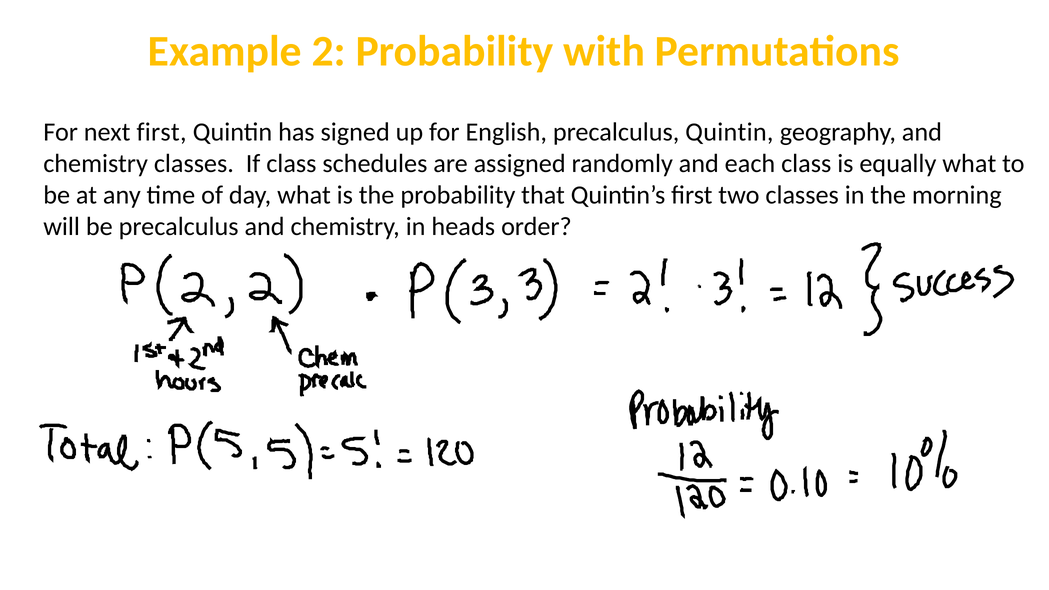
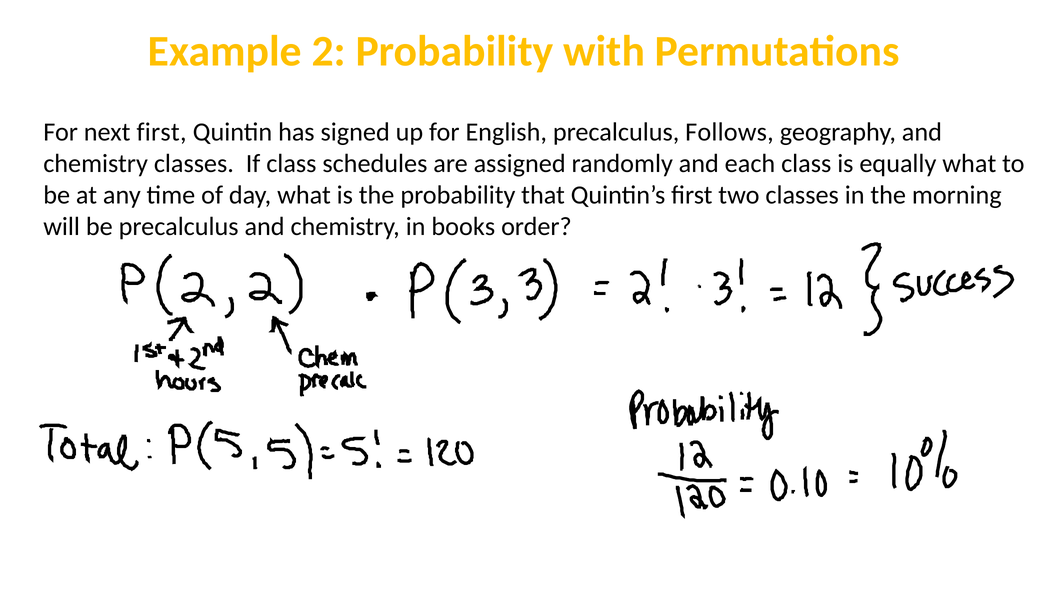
precalculus Quintin: Quintin -> Follows (729, 132)
heads: heads -> books (463, 226)
